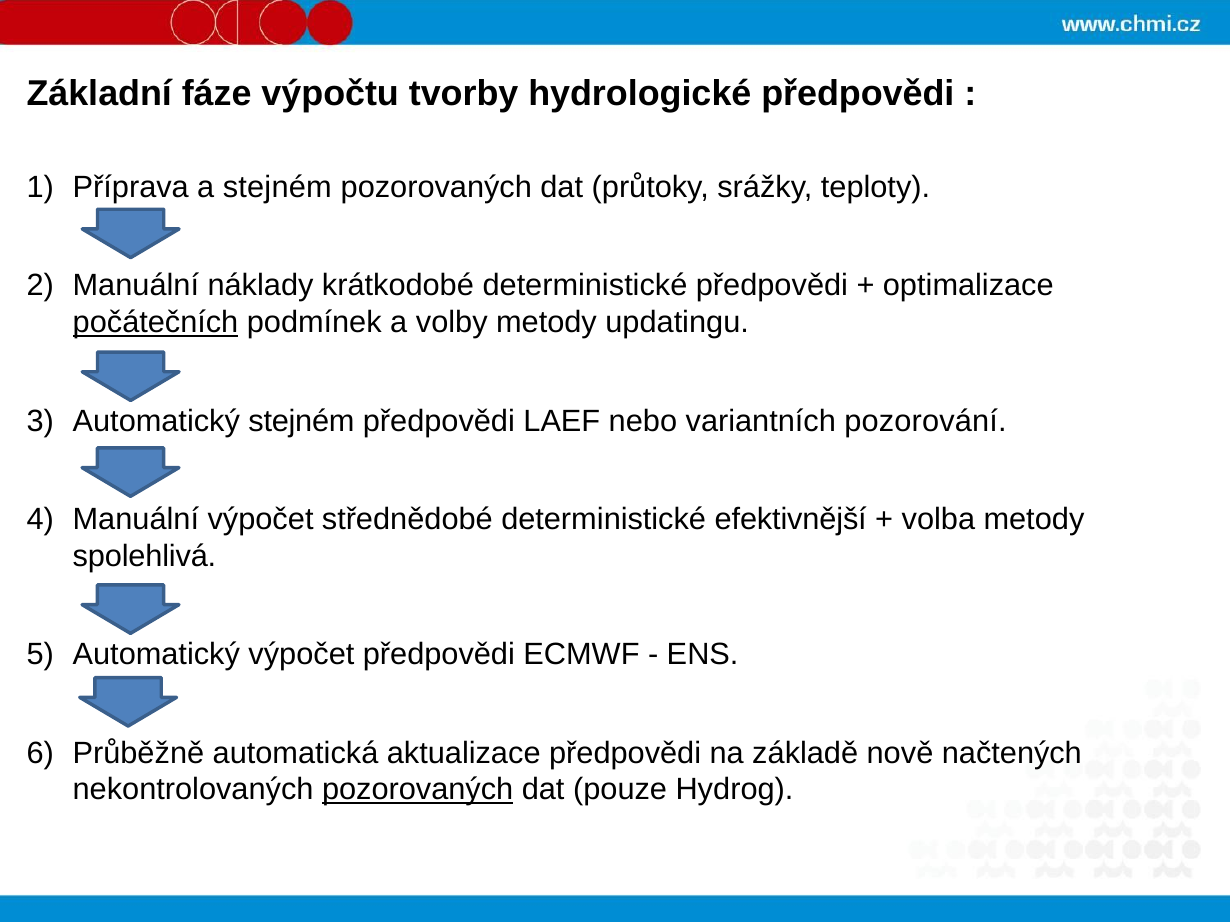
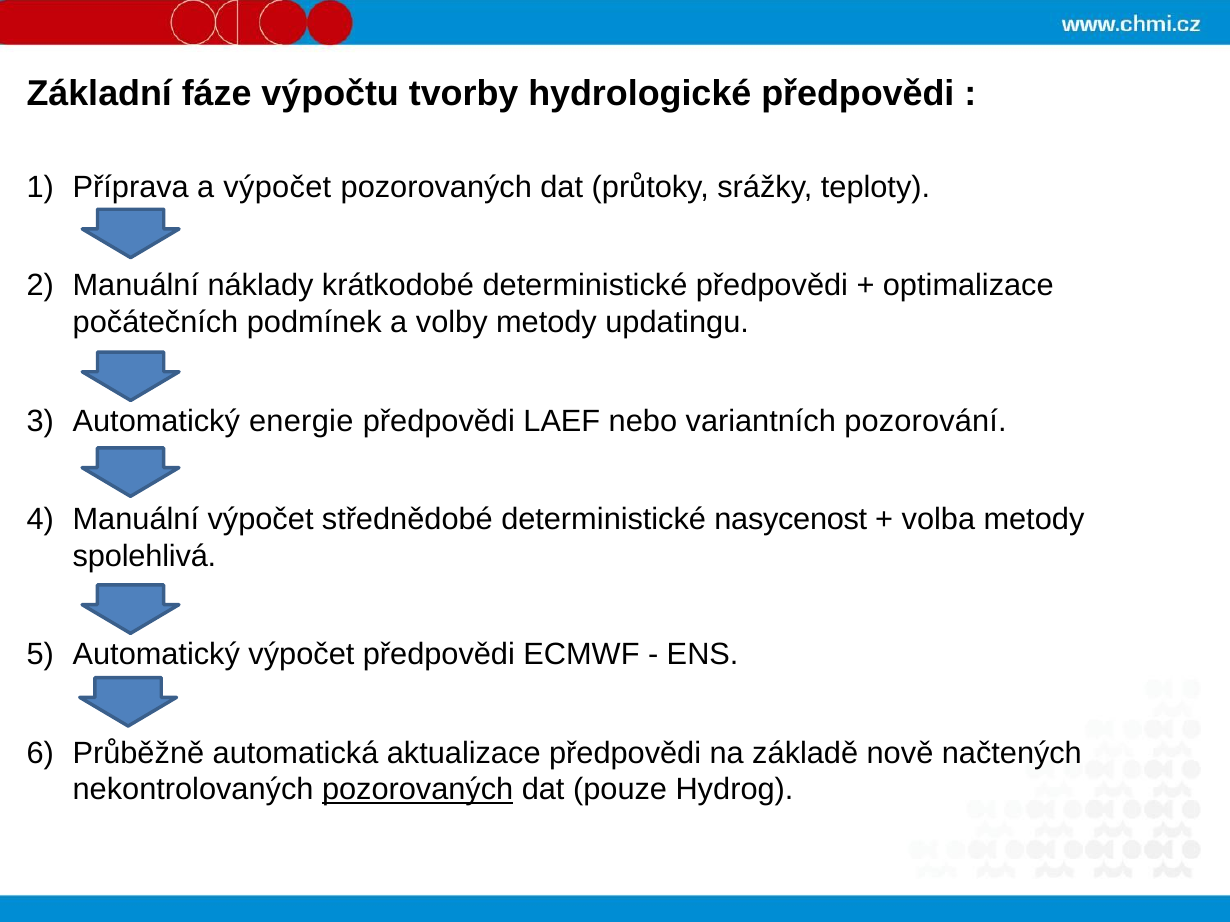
a stejném: stejném -> výpočet (277, 188)
počátečních underline: present -> none (156, 323)
Automatický stejném: stejném -> energie (301, 421)
efektivnější: efektivnější -> nasycenost (791, 520)
